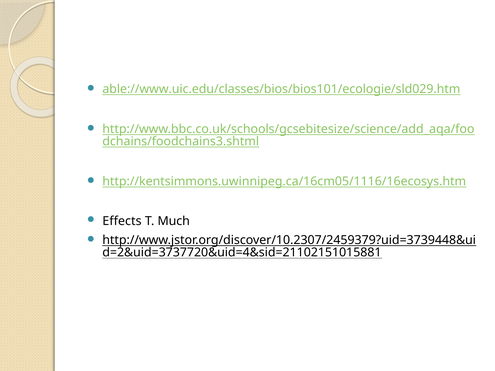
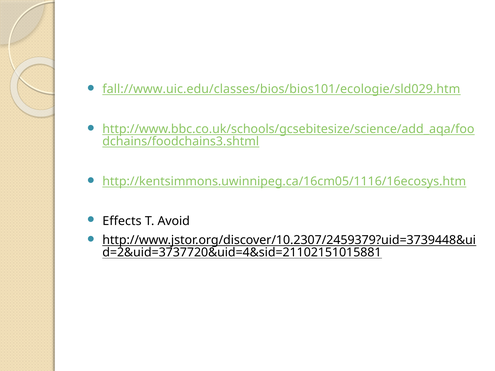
able://www.uic.edu/classes/bios/bios101/ecologie/sld029.htm: able://www.uic.edu/classes/bios/bios101/ecologie/sld029.htm -> fall://www.uic.edu/classes/bios/bios101/ecologie/sld029.htm (281, 89)
Much: Much -> Avoid (174, 221)
